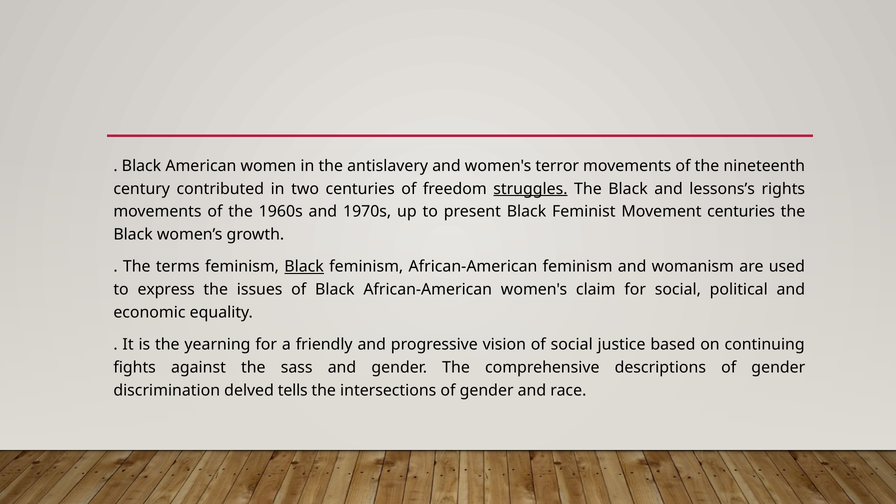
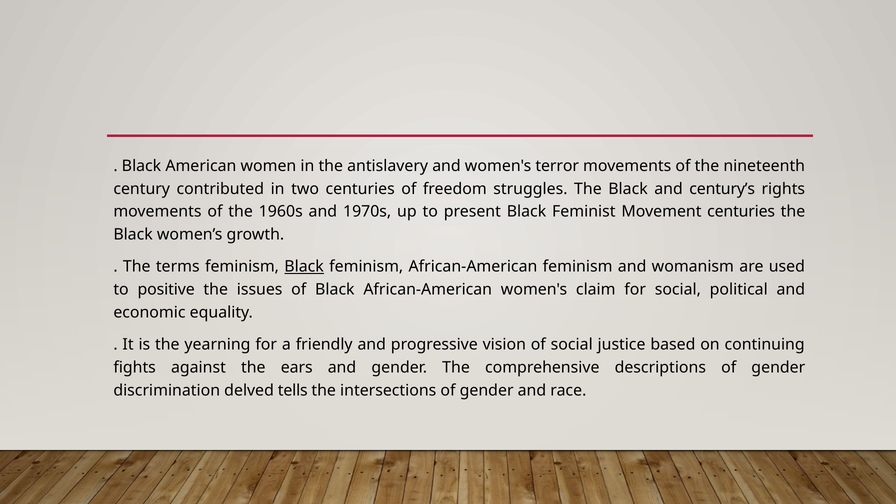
struggles underline: present -> none (530, 189)
lessons’s: lessons’s -> century’s (722, 189)
express: express -> positive (166, 290)
sass: sass -> ears (297, 367)
